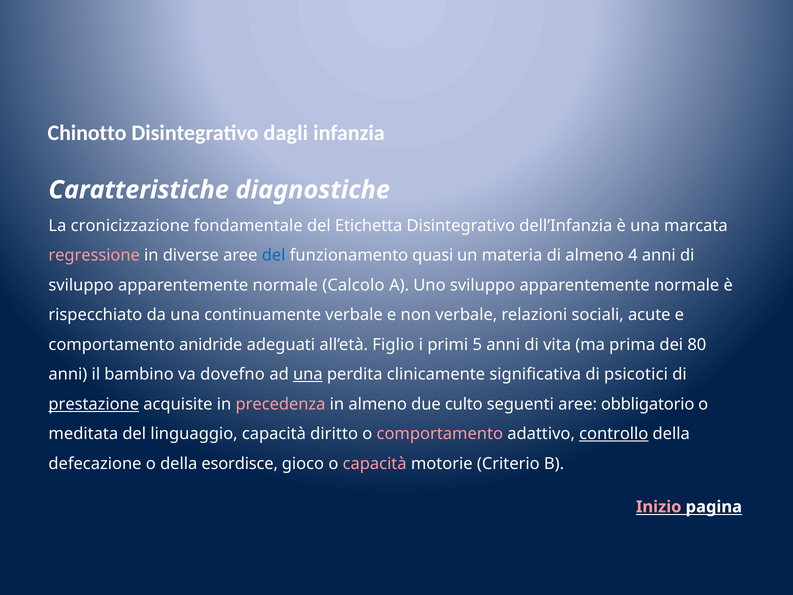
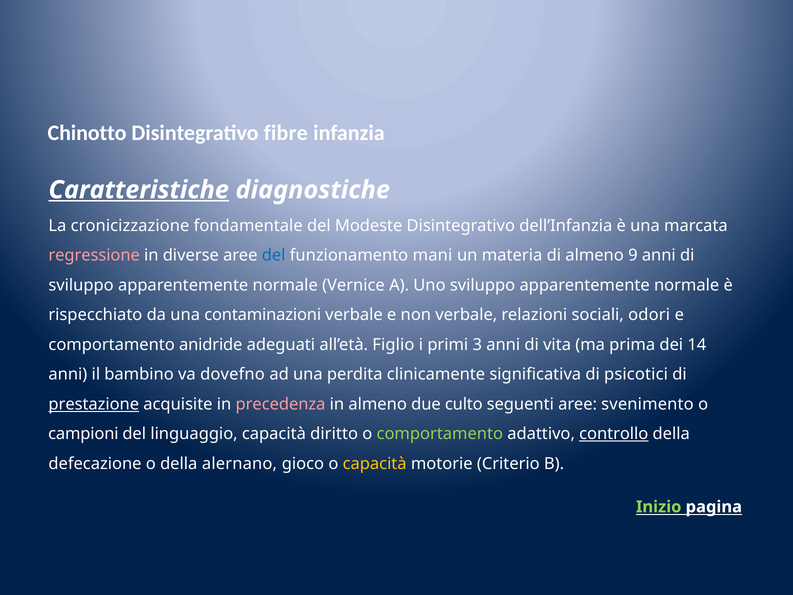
dagli: dagli -> fibre (286, 133)
Caratteristiche underline: none -> present (139, 190)
Etichetta: Etichetta -> Modeste (369, 226)
quasi: quasi -> mani (433, 255)
4: 4 -> 9 (633, 255)
Calcolo: Calcolo -> Vernice (353, 285)
continuamente: continuamente -> contaminazioni (263, 315)
acute: acute -> odori (649, 315)
5: 5 -> 3 (477, 345)
80: 80 -> 14 (697, 345)
una underline: present -> none (308, 374)
obbligatorio: obbligatorio -> svenimento (647, 404)
meditata: meditata -> campioni (83, 434)
comportamento colour: pink -> light green (440, 434)
esordisce: esordisce -> alernano (240, 463)
capacità colour: pink -> yellow (375, 463)
Inizio colour: pink -> light green (659, 507)
